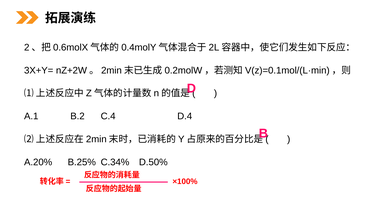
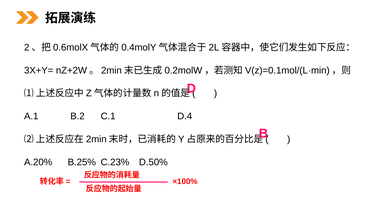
C.4: C.4 -> C.1 (108, 116)
C.34%: C.34% -> C.23% (115, 162)
